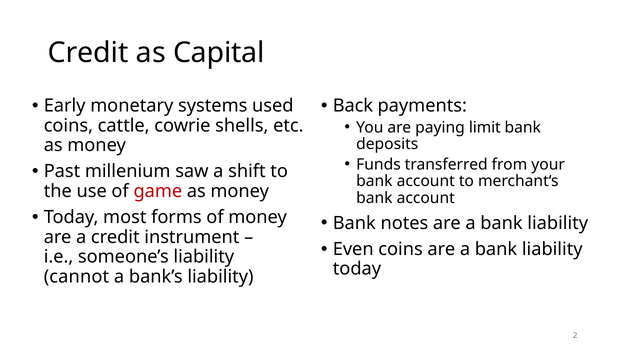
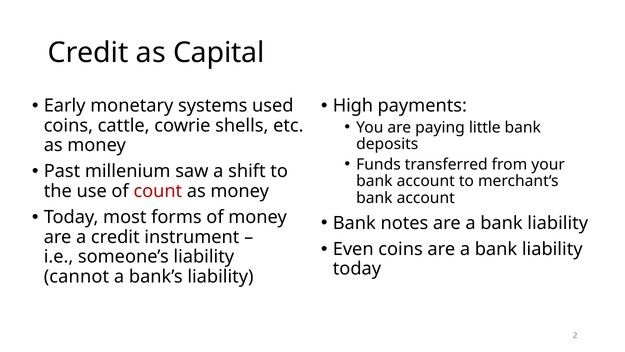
Back: Back -> High (353, 106)
limit: limit -> little (485, 127)
game: game -> count (158, 191)
